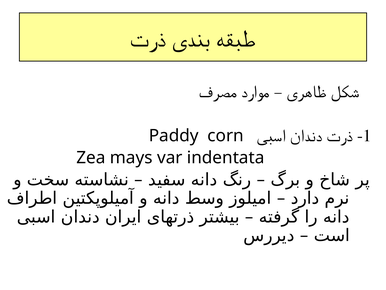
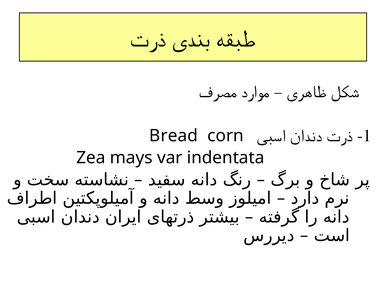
Paddy: Paddy -> Bread (174, 135)
